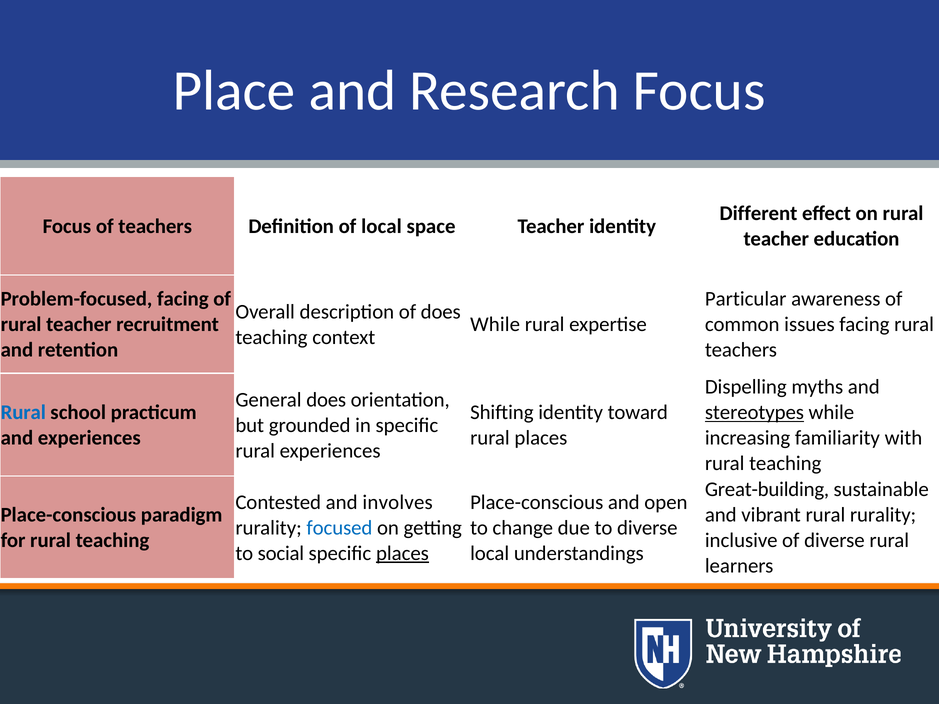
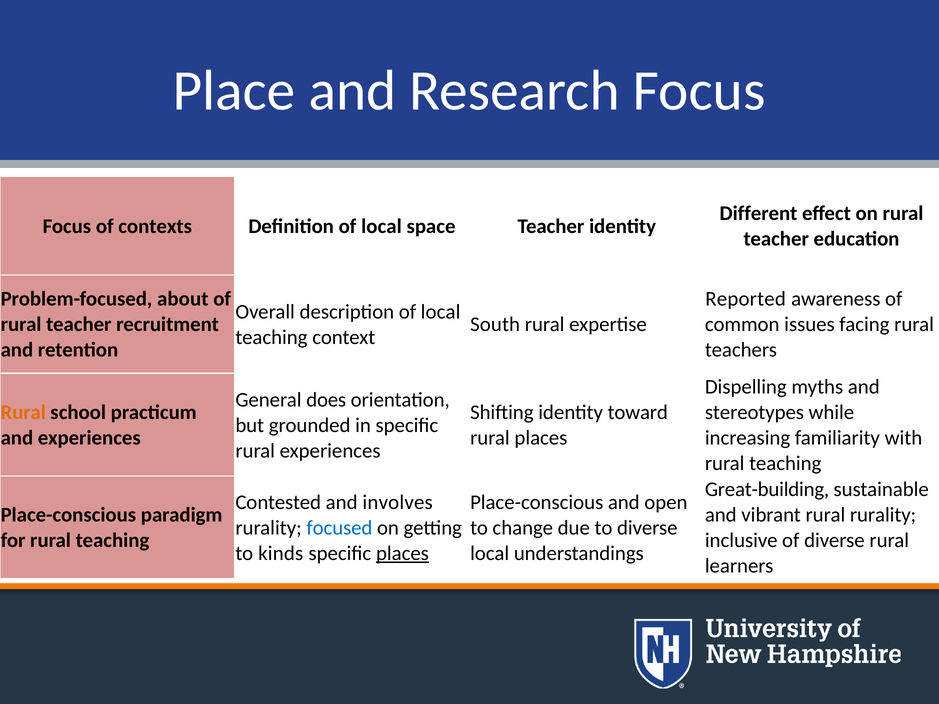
of teachers: teachers -> contexts (155, 226)
Problem-focused facing: facing -> about (183, 299)
Particular: Particular -> Reported (746, 299)
description of does: does -> local (441, 312)
While: While -> South (495, 325)
Rural colour: blue -> orange (23, 413)
stereotypes underline: present -> none (754, 413)
social: social -> kinds (281, 554)
